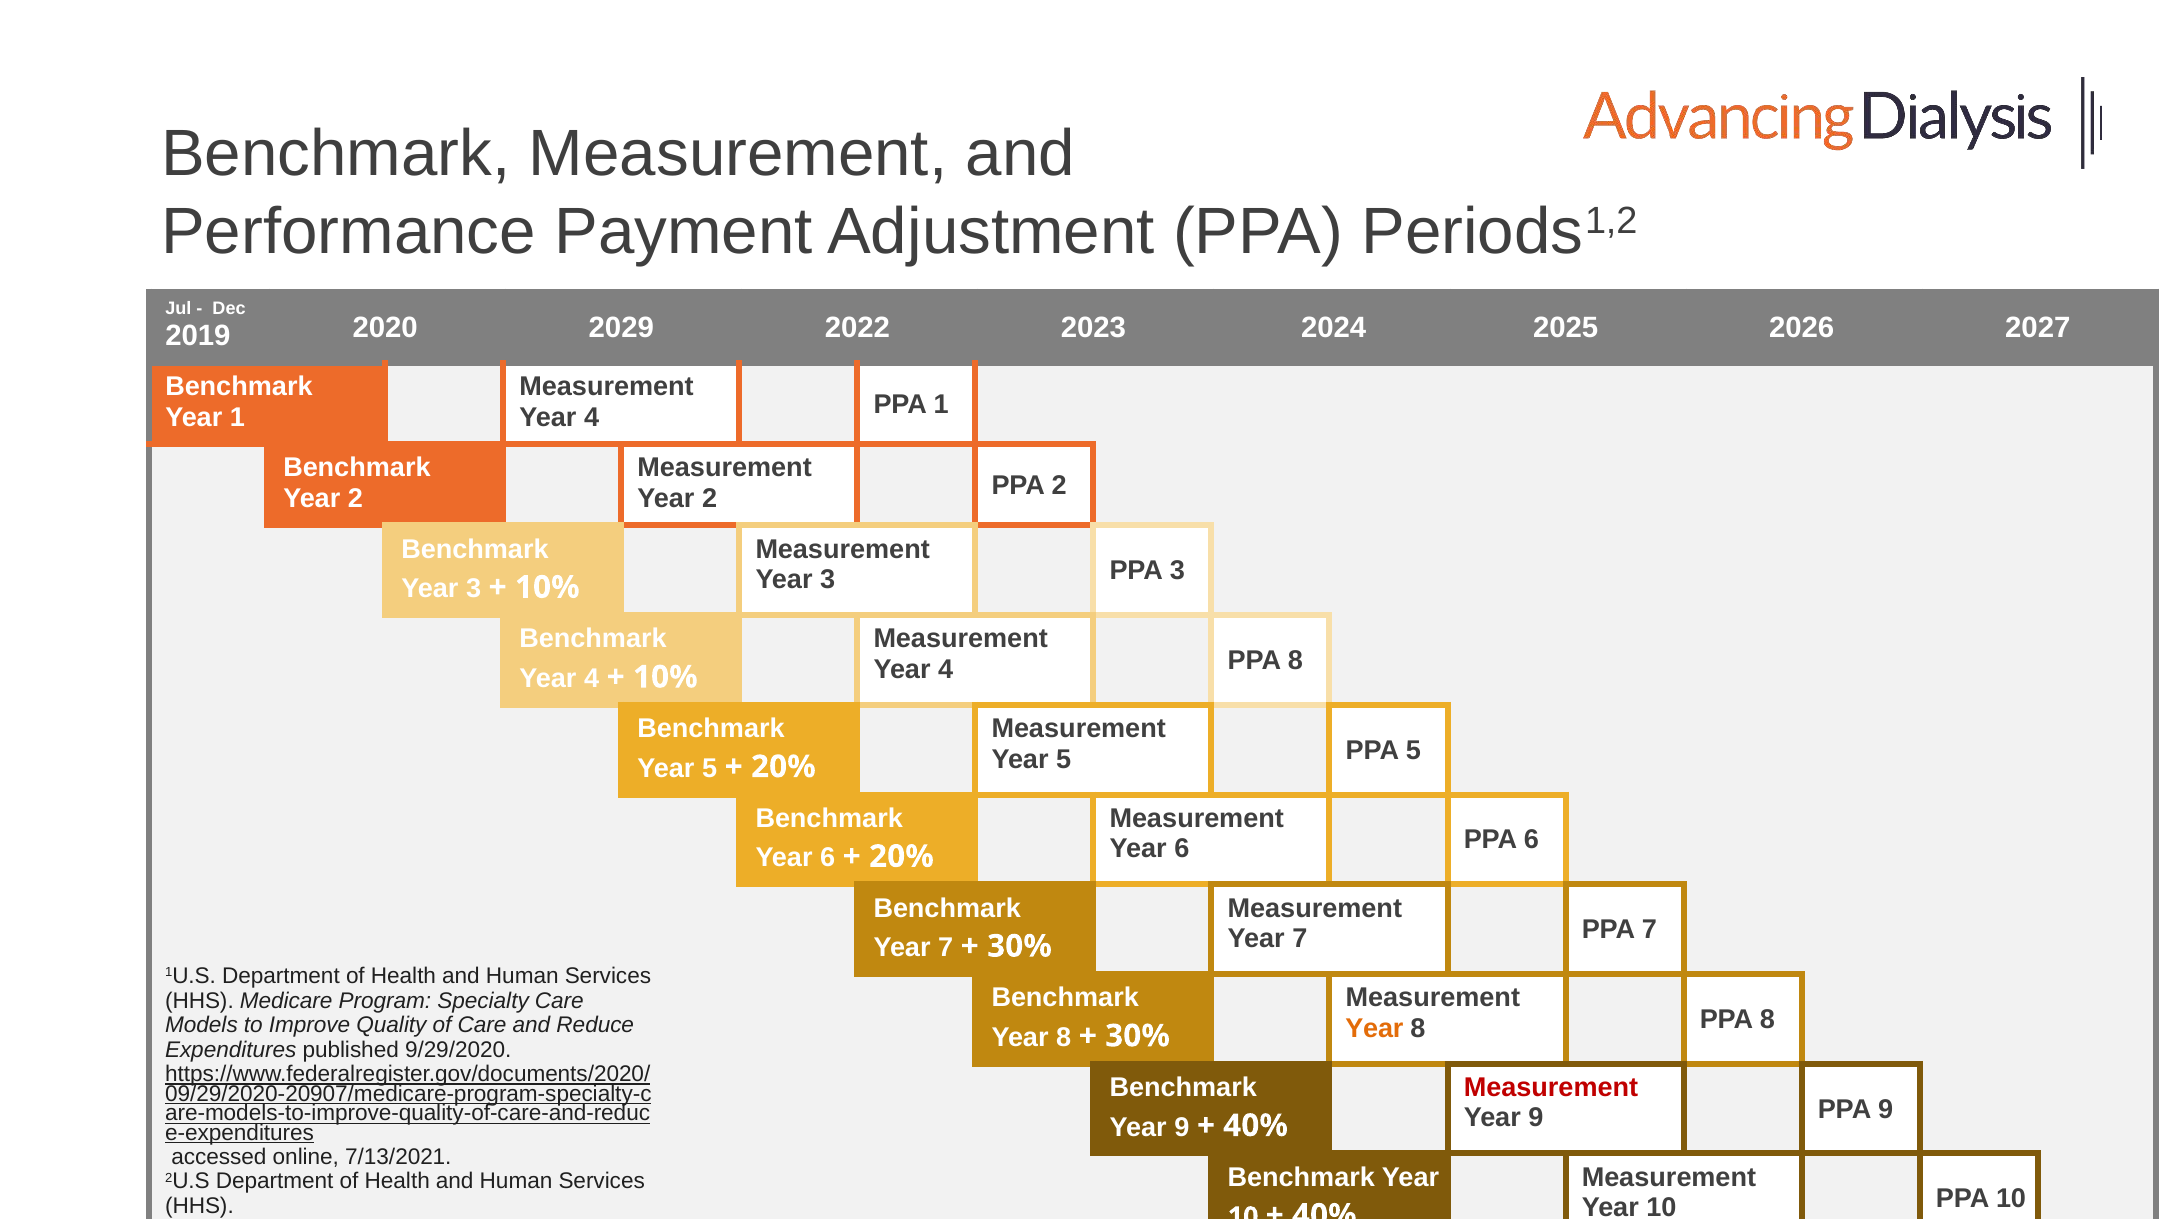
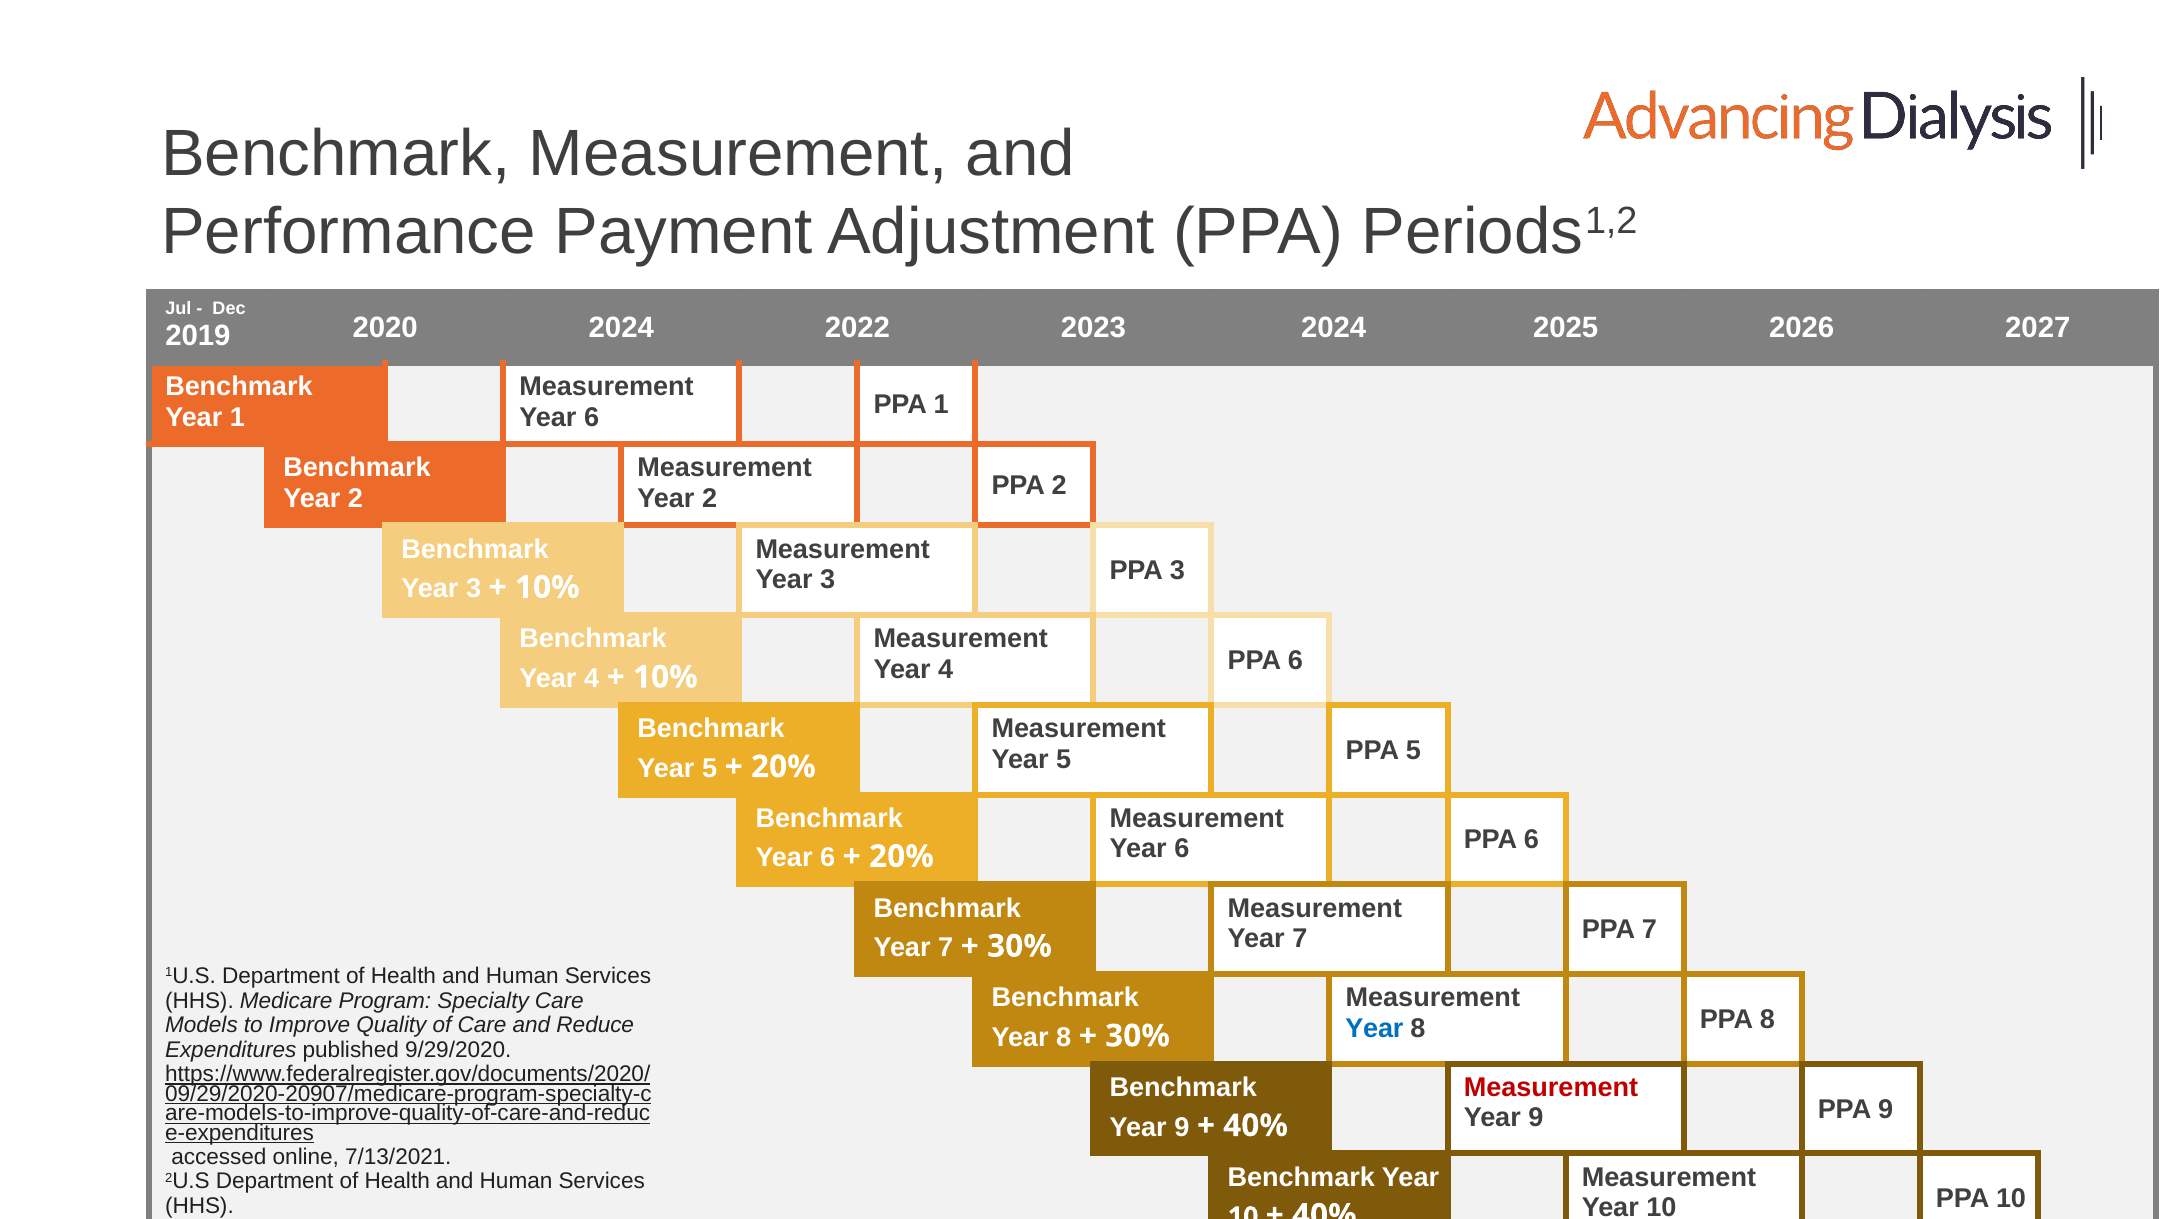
2020 2029: 2029 -> 2024 (621, 328)
4: 4 -> 6 (592, 417)
4 PPA 8: 8 -> 6 (1295, 661)
Year colour: orange -> blue (1374, 1029)
